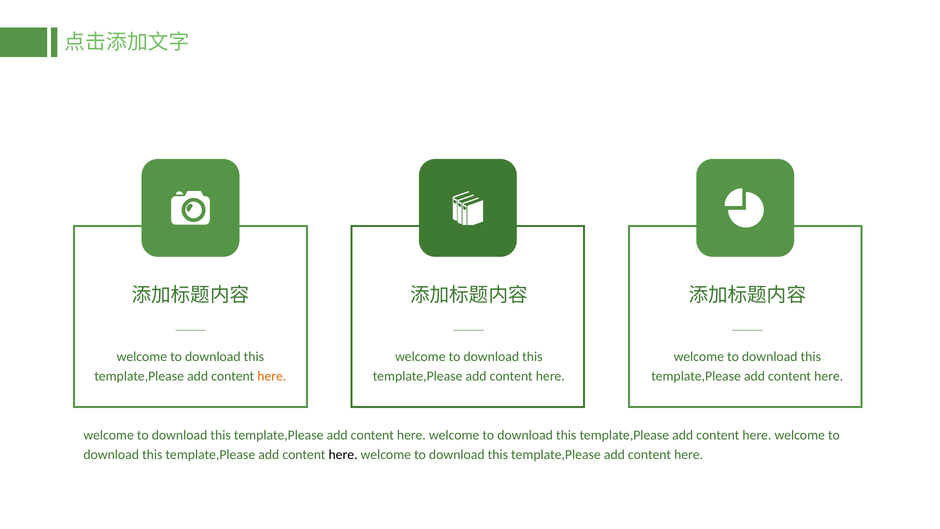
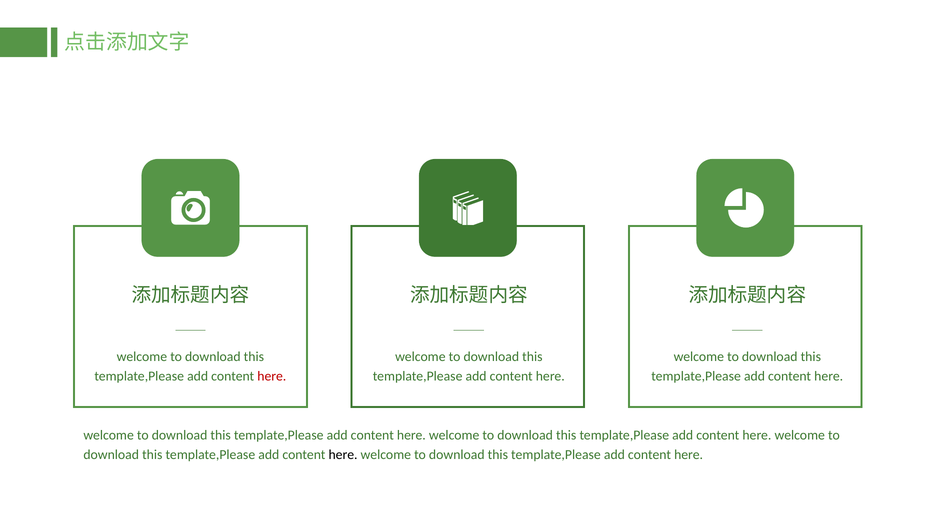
here colour: orange -> red (272, 376)
